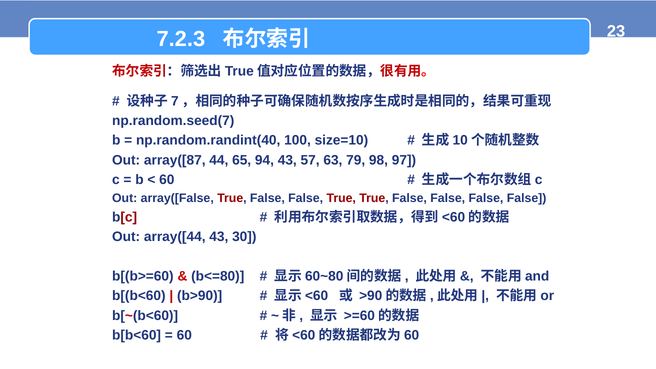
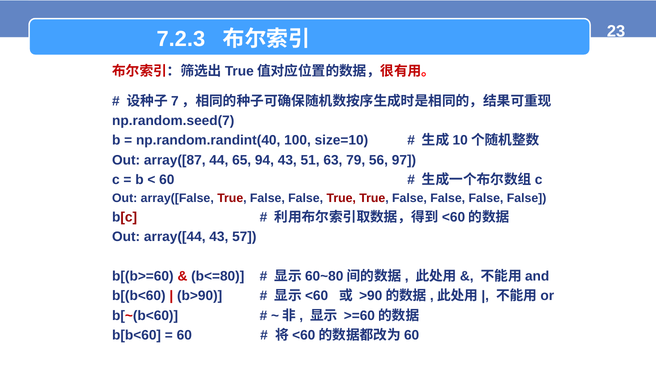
57: 57 -> 51 (310, 160)
98: 98 -> 56 (379, 160)
30: 30 -> 57 (244, 237)
